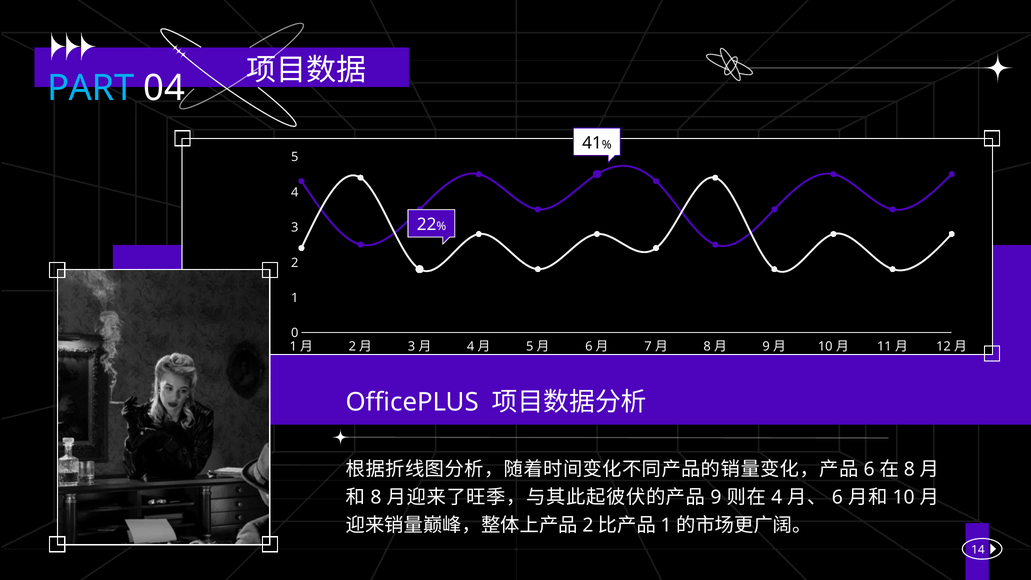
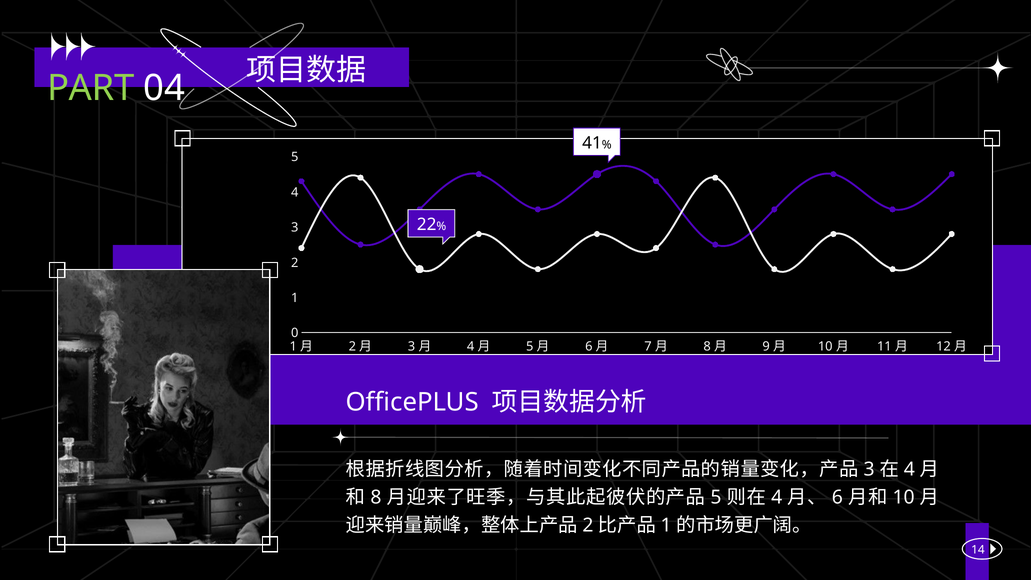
PART colour: light blue -> light green (91, 88)
6: 6 -> 3 (869, 469)
8: 8 -> 4 (909, 469)
9: 9 -> 5 (716, 497)
